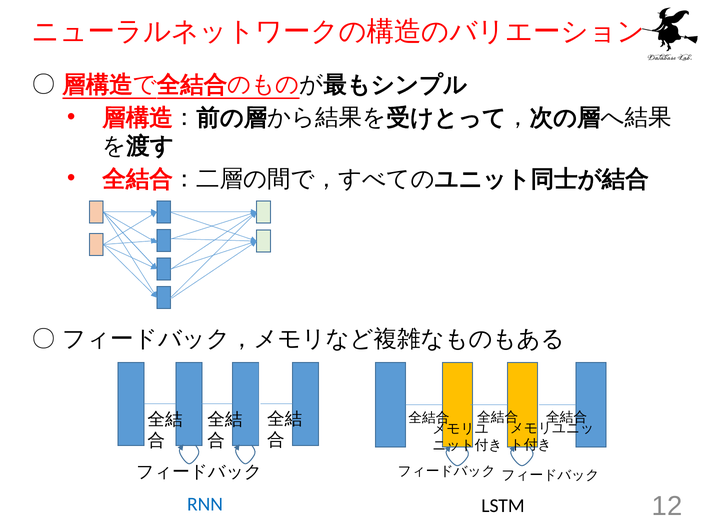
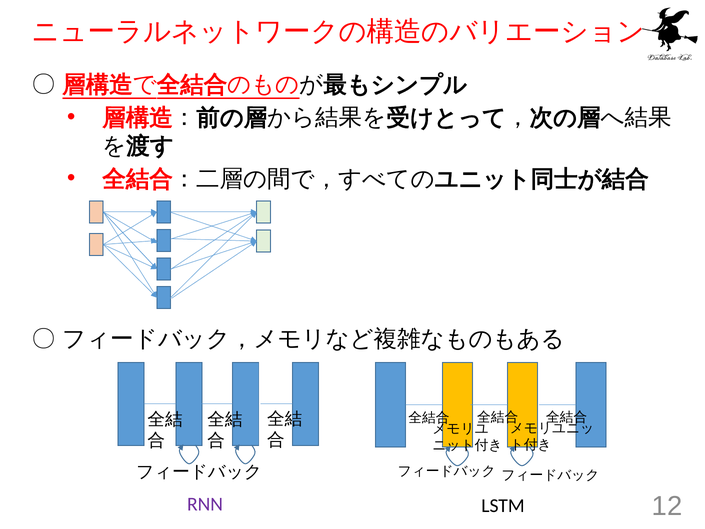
RNN colour: blue -> purple (205, 504)
